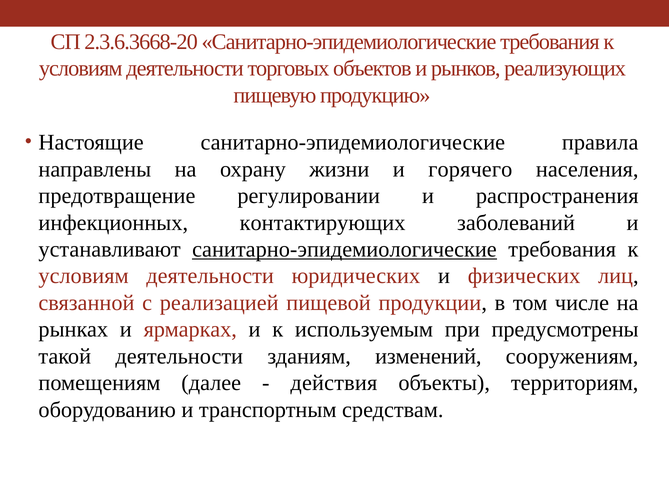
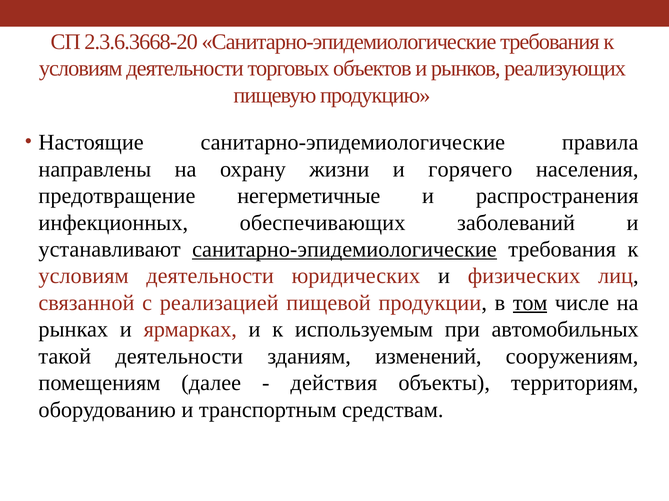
регулировании: регулировании -> негерметичные (309, 196)
контактирующих: контактирующих -> обеспечивающих (323, 223)
том underline: none -> present (530, 303)
предусмотрены: предусмотрены -> автомобильных (565, 330)
